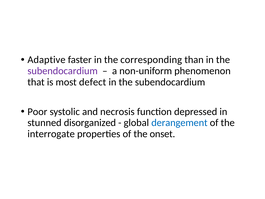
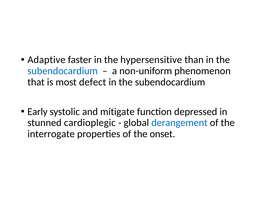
corresponding: corresponding -> hypersensitive (151, 60)
subendocardium colour: purple -> blue (63, 71)
Poor: Poor -> Early (37, 112)
necrosis: necrosis -> mitigate (117, 112)
disorganized: disorganized -> cardioplegic (90, 123)
